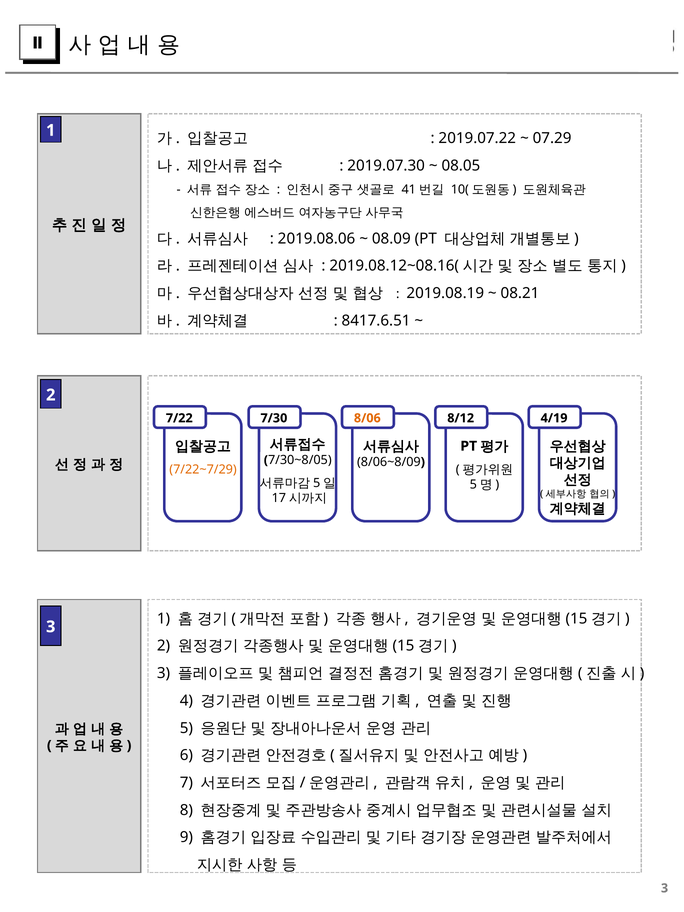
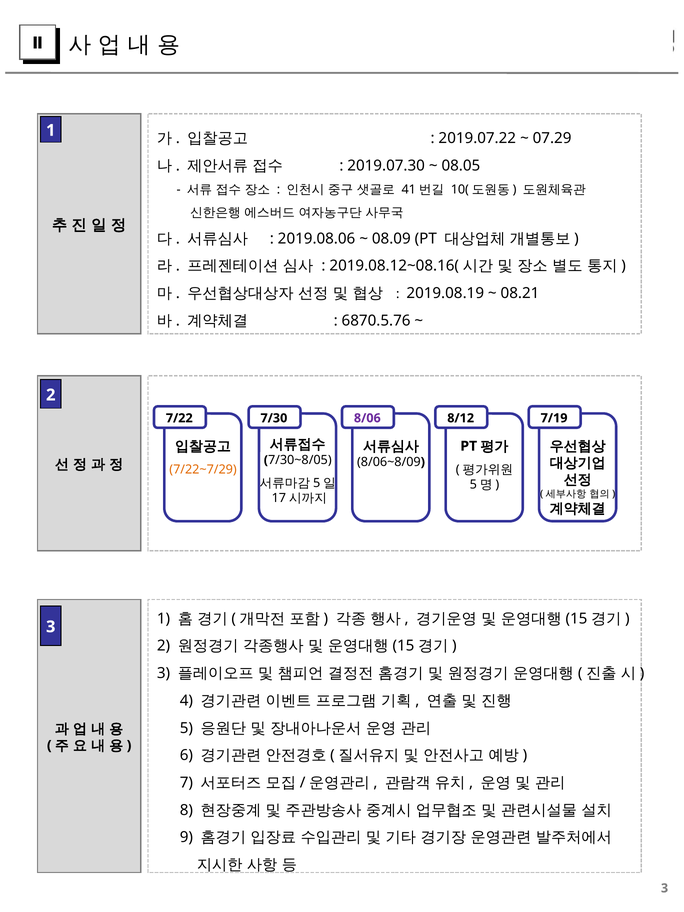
8417.6.51: 8417.6.51 -> 6870.5.76 (376, 321)
8/06 colour: orange -> purple (367, 418)
4/19: 4/19 -> 7/19 (554, 418)
